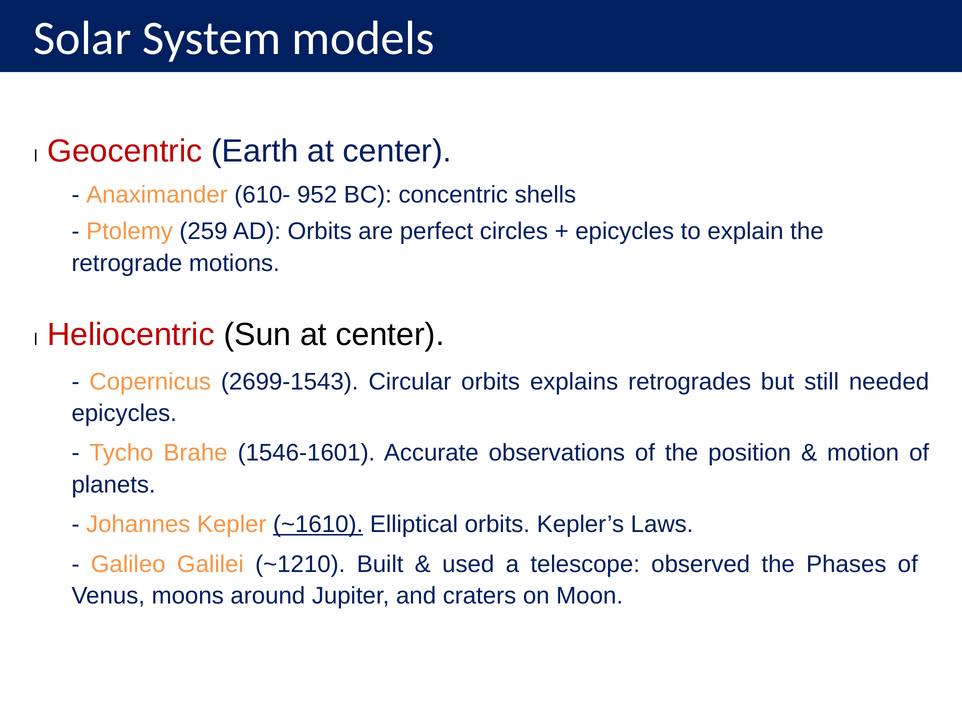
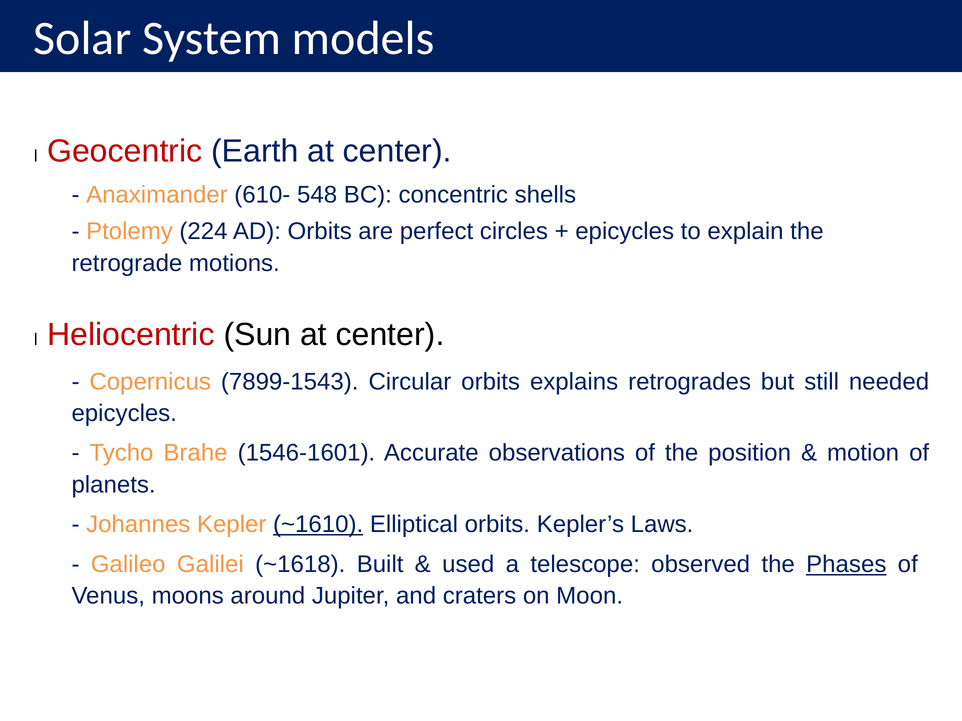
952: 952 -> 548 (317, 195)
259: 259 -> 224 (204, 232)
2699-1543: 2699-1543 -> 7899-1543 (290, 382)
~1210: ~1210 -> ~1618 (300, 565)
Phases underline: none -> present (846, 565)
